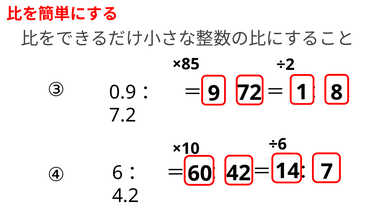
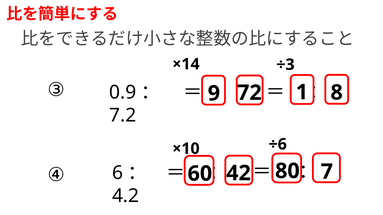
×85: ×85 -> ×14 (186, 64)
÷2: ÷2 -> ÷3 (285, 65)
14: 14 -> 80 (287, 171)
